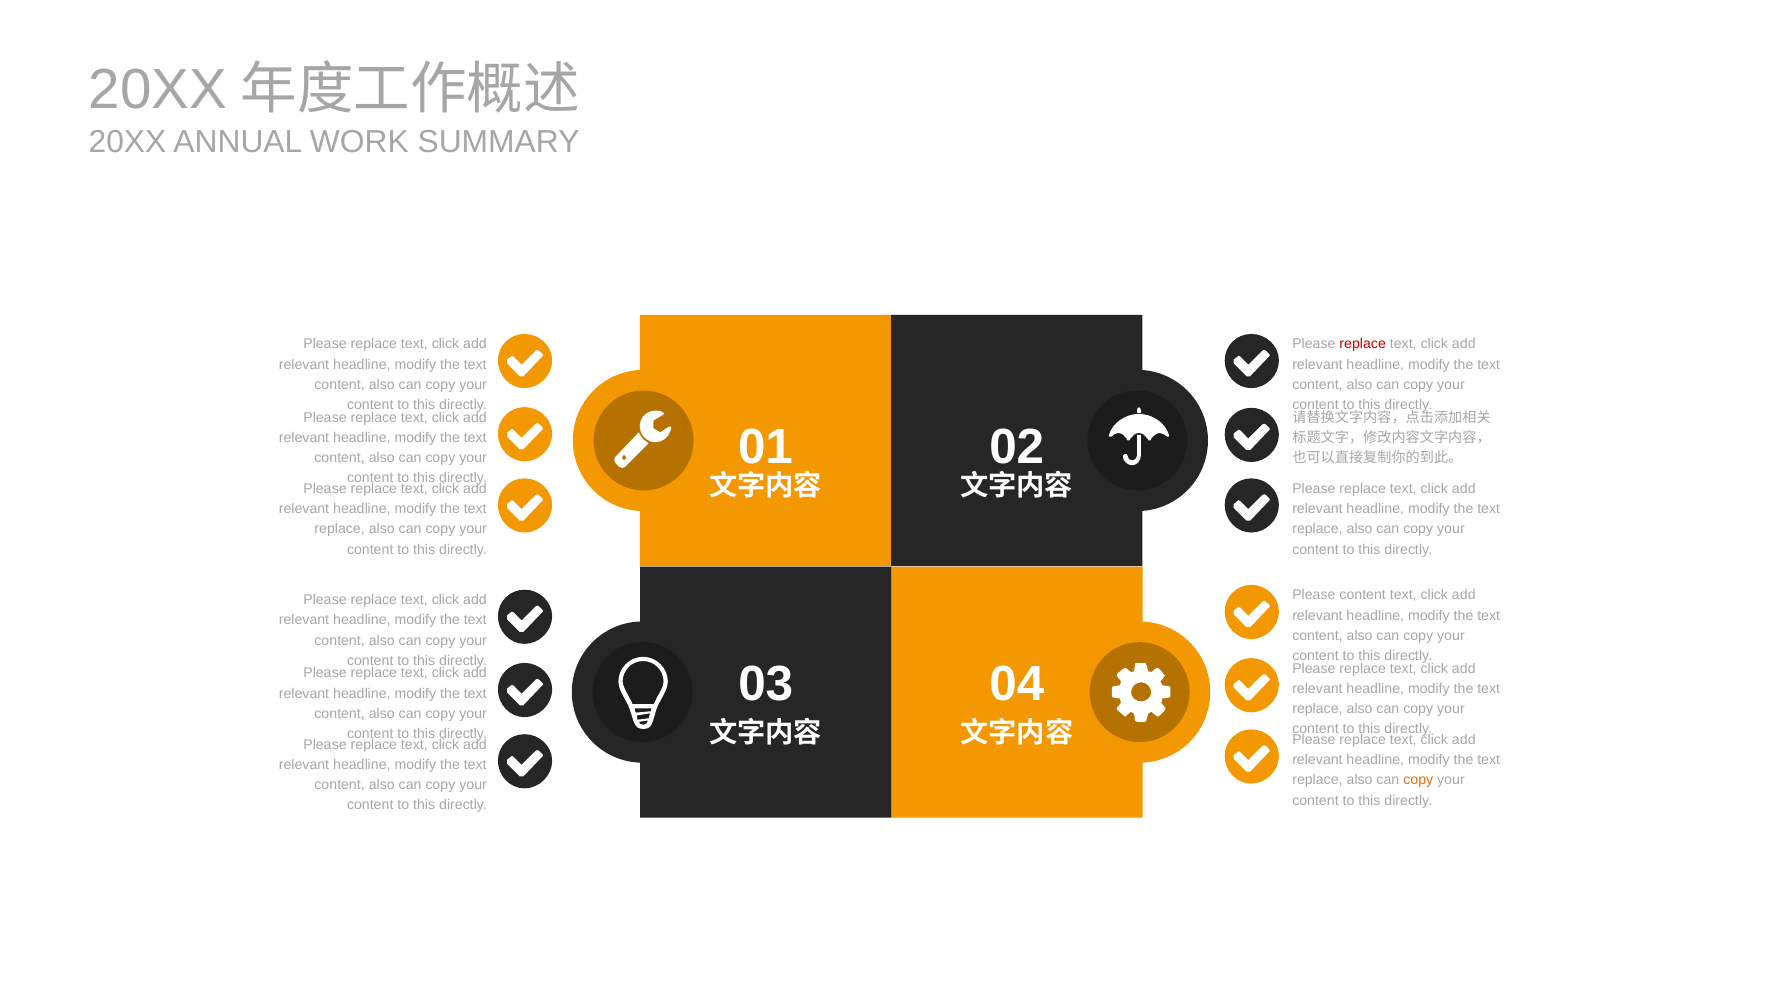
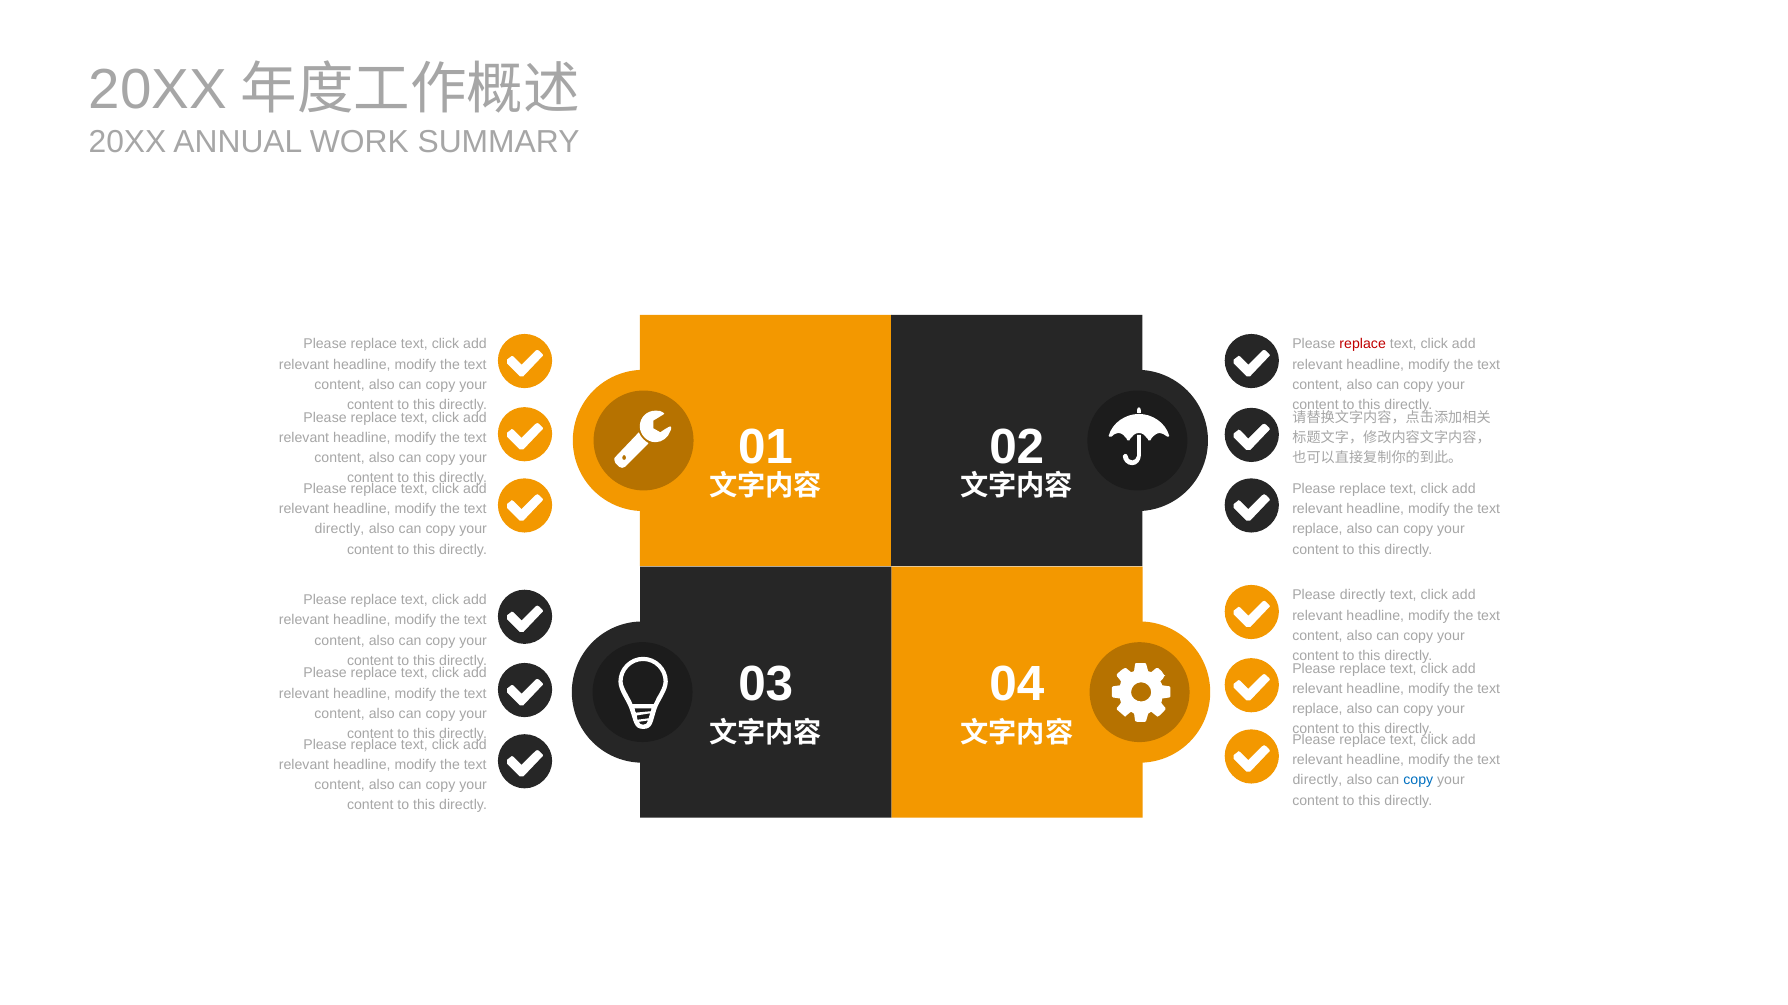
replace: replace -> directly (340, 530)
Please content: content -> directly (1363, 596)
replace: replace -> directly (1317, 781)
copy colour: orange -> blue (1418, 781)
